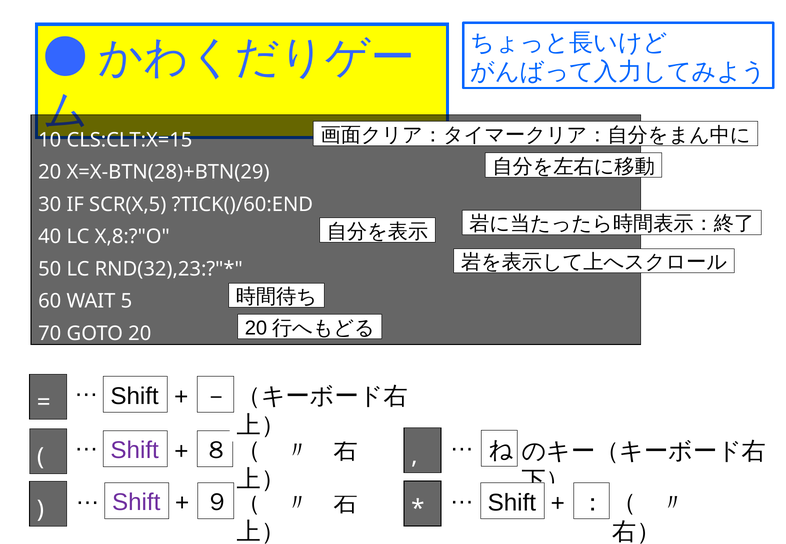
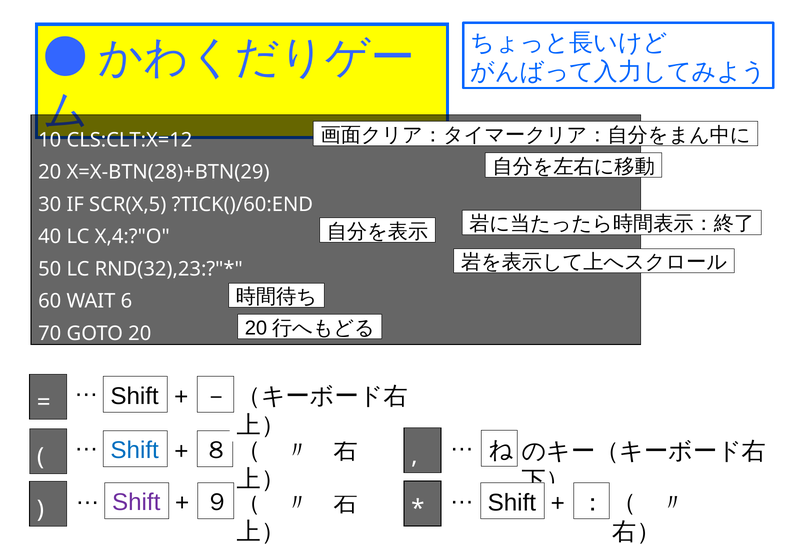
CLS:CLT:X=15: CLS:CLT:X=15 -> CLS:CLT:X=12 (129, 140)
X,8:?"O: X,8:?"O -> X,4:?"O (132, 237)
5: 5 -> 6 (126, 301)
Shift colour: purple -> blue (135, 451)
